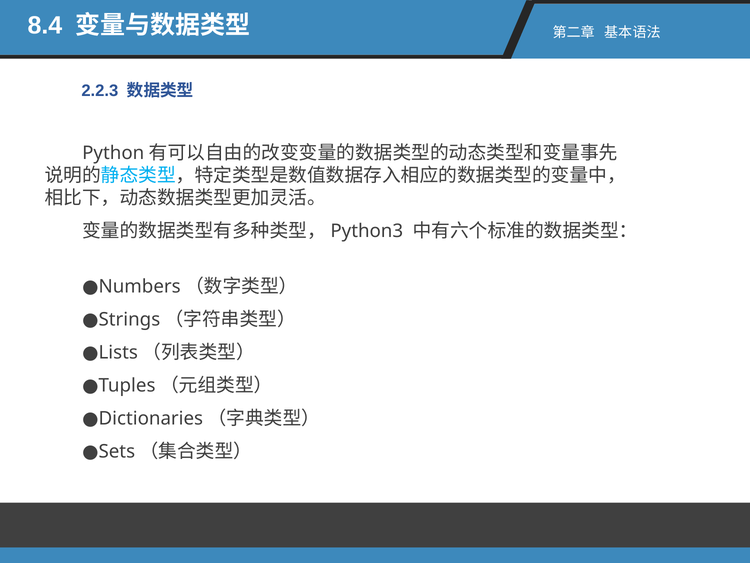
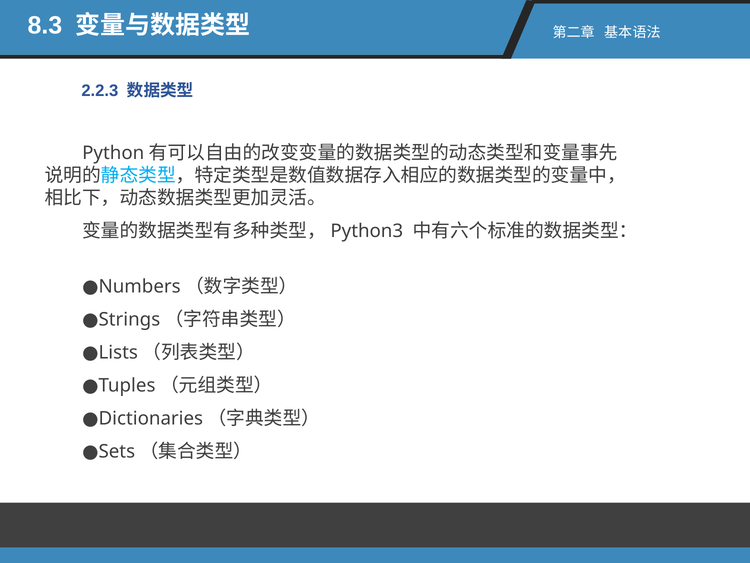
8.4: 8.4 -> 8.3 (45, 26)
